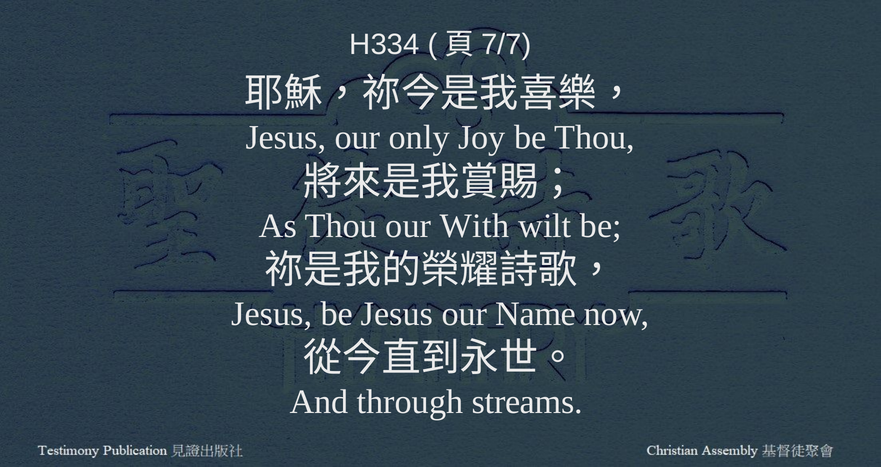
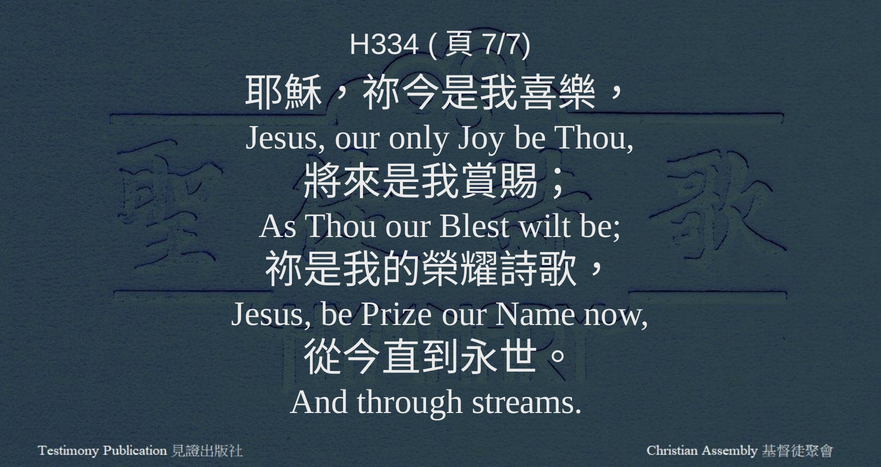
With: With -> Blest (475, 226)
be Jesus: Jesus -> Prize (397, 314)
